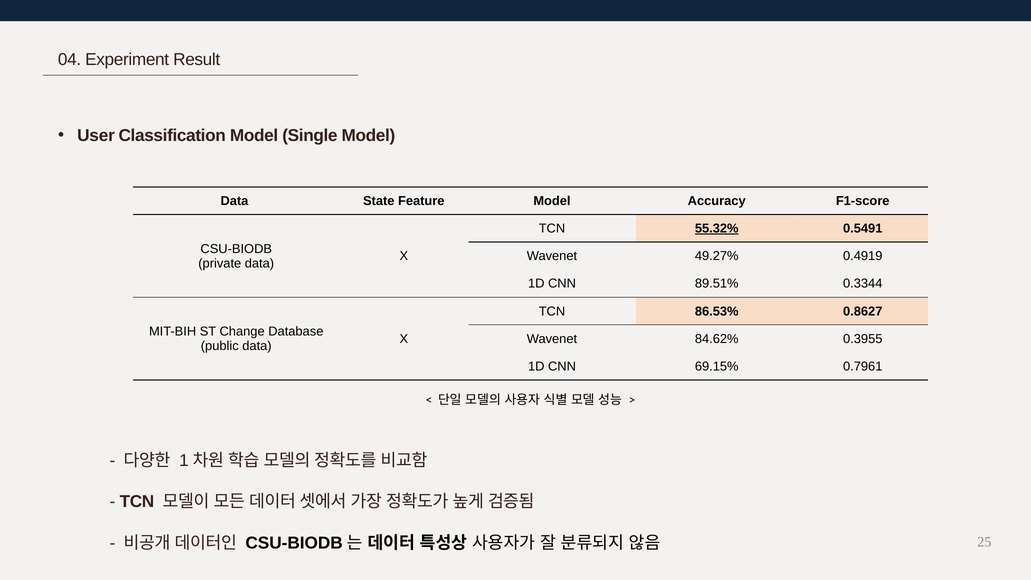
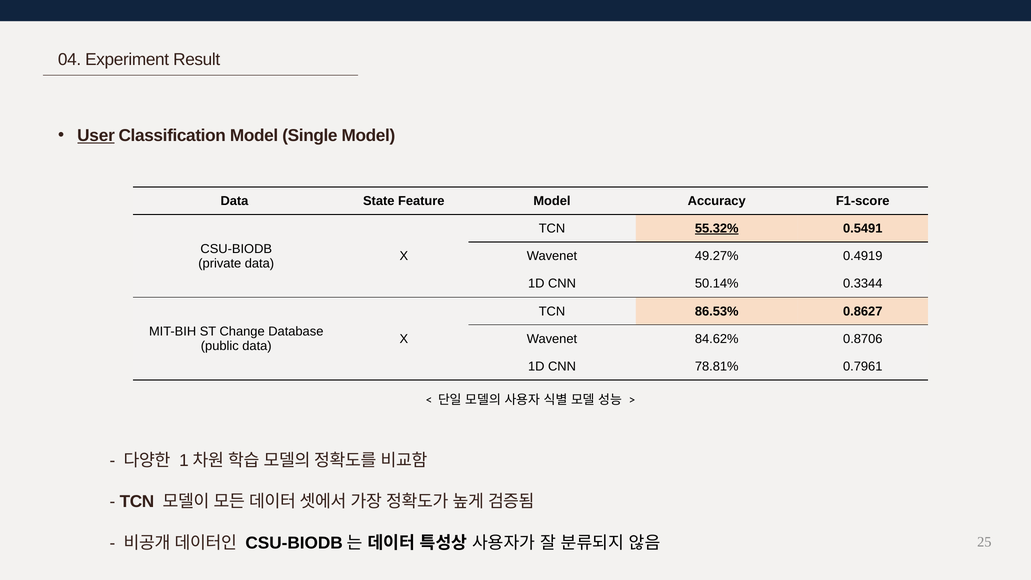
User underline: none -> present (96, 136)
89.51%: 89.51% -> 50.14% (717, 284)
0.3955: 0.3955 -> 0.8706 (863, 339)
69.15%: 69.15% -> 78.81% (717, 367)
